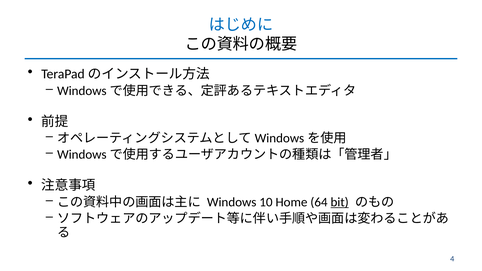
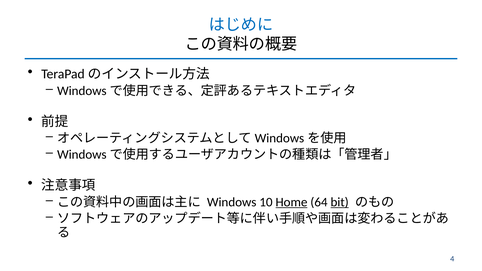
Home underline: none -> present (291, 202)
